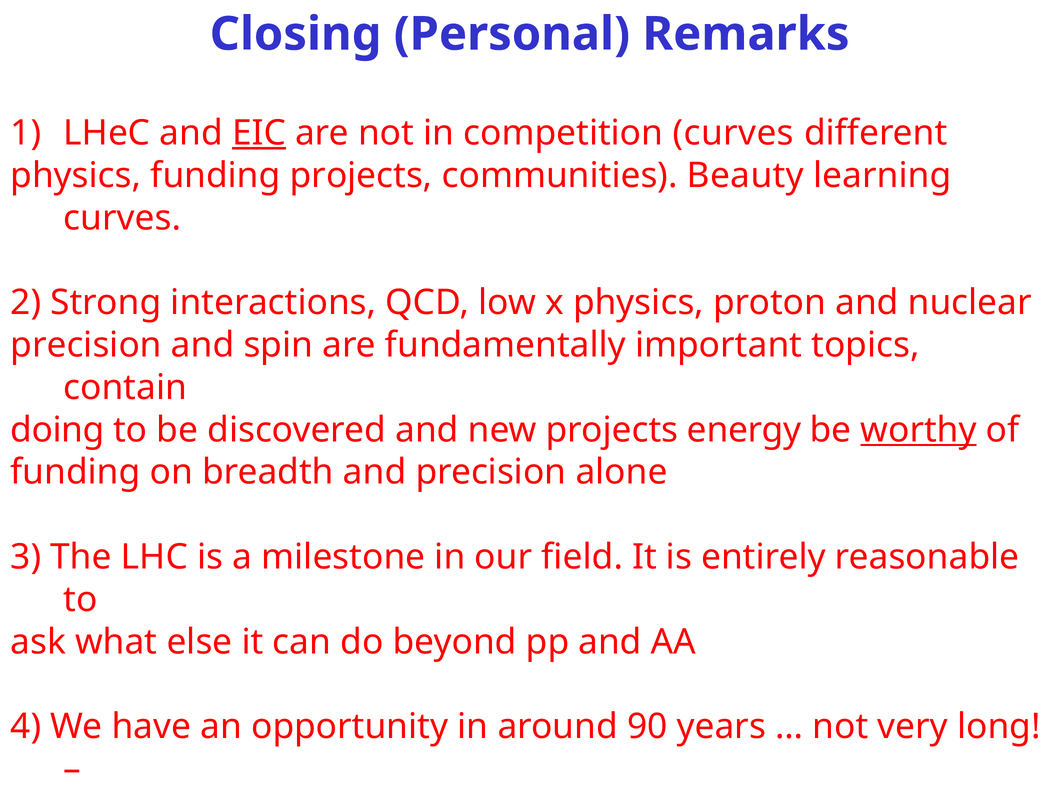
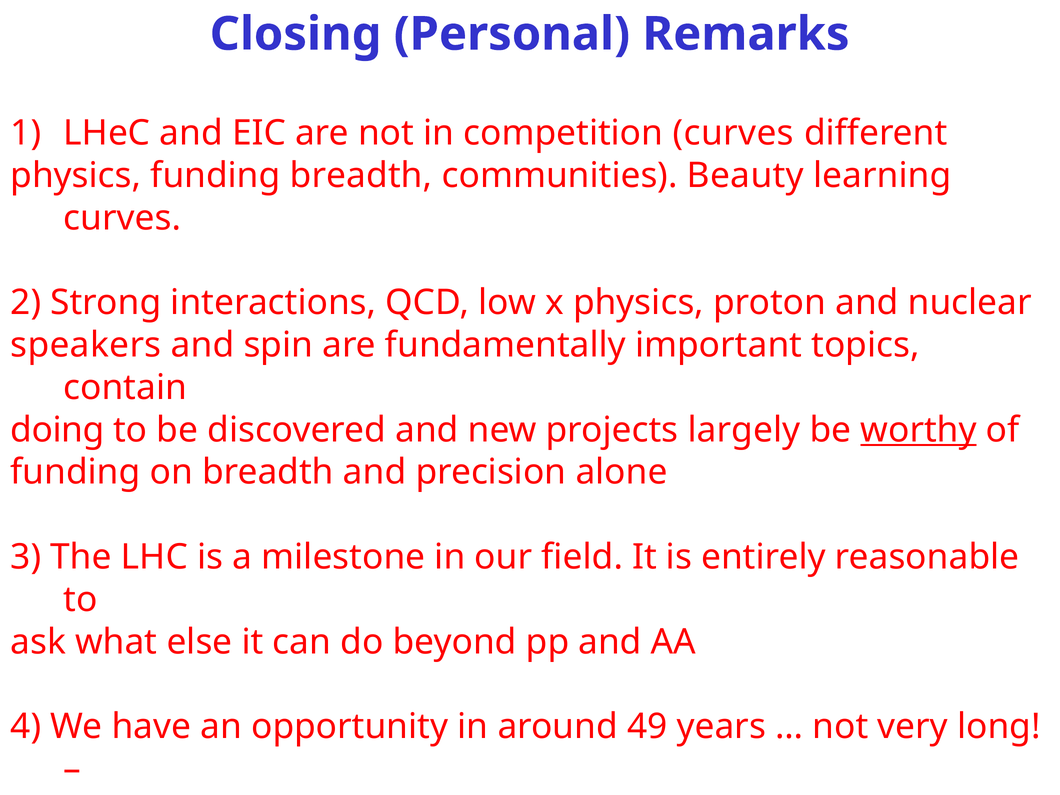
EIC underline: present -> none (259, 133)
funding projects: projects -> breadth (361, 176)
precision: precision -> speakers (86, 345)
energy: energy -> largely (744, 430)
90: 90 -> 49 (647, 727)
